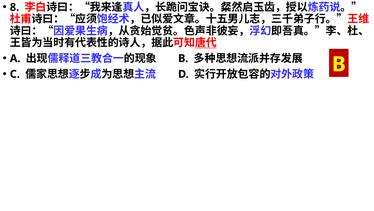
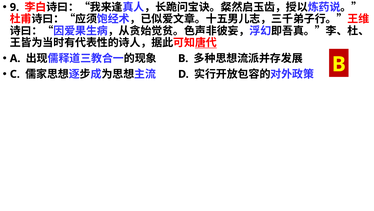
8: 8 -> 9 (14, 7)
